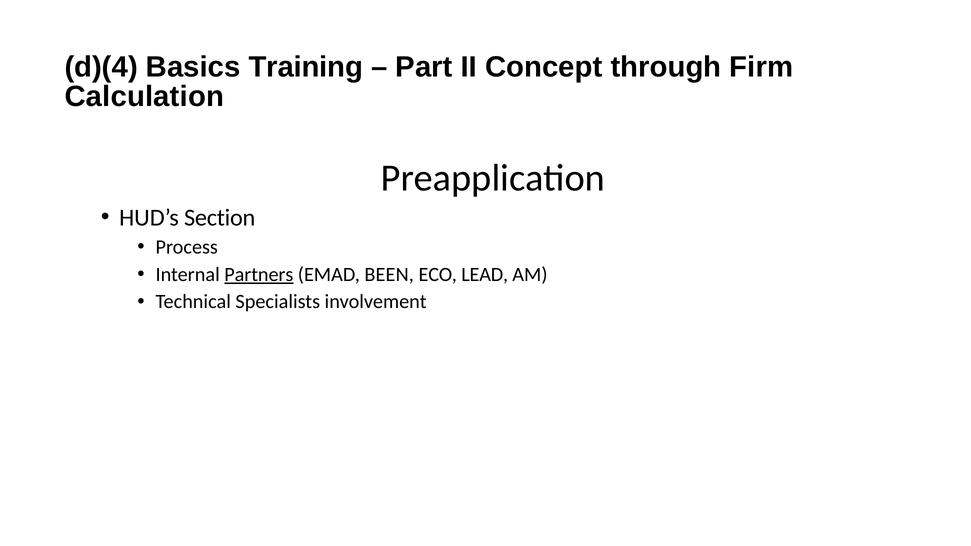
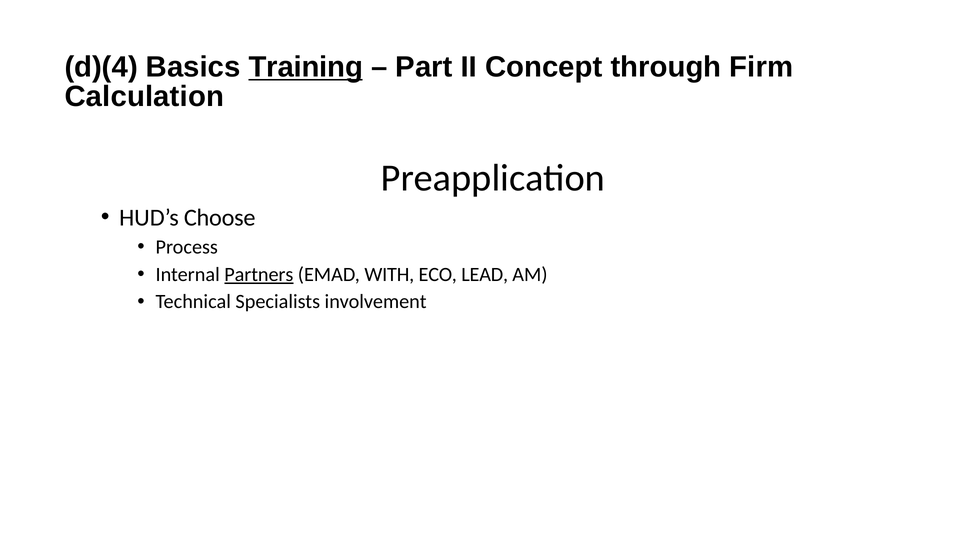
Training underline: none -> present (306, 67)
Section: Section -> Choose (220, 218)
BEEN: BEEN -> WITH (389, 275)
